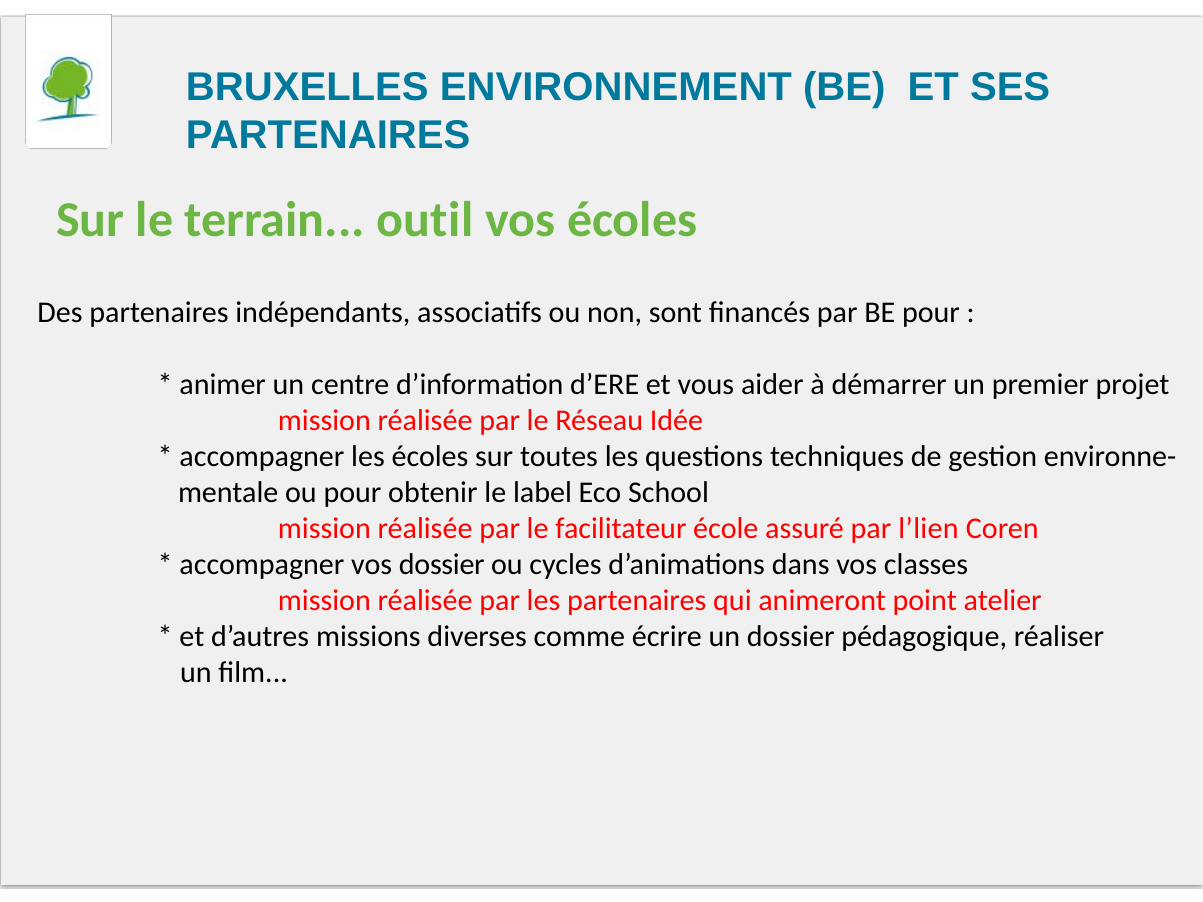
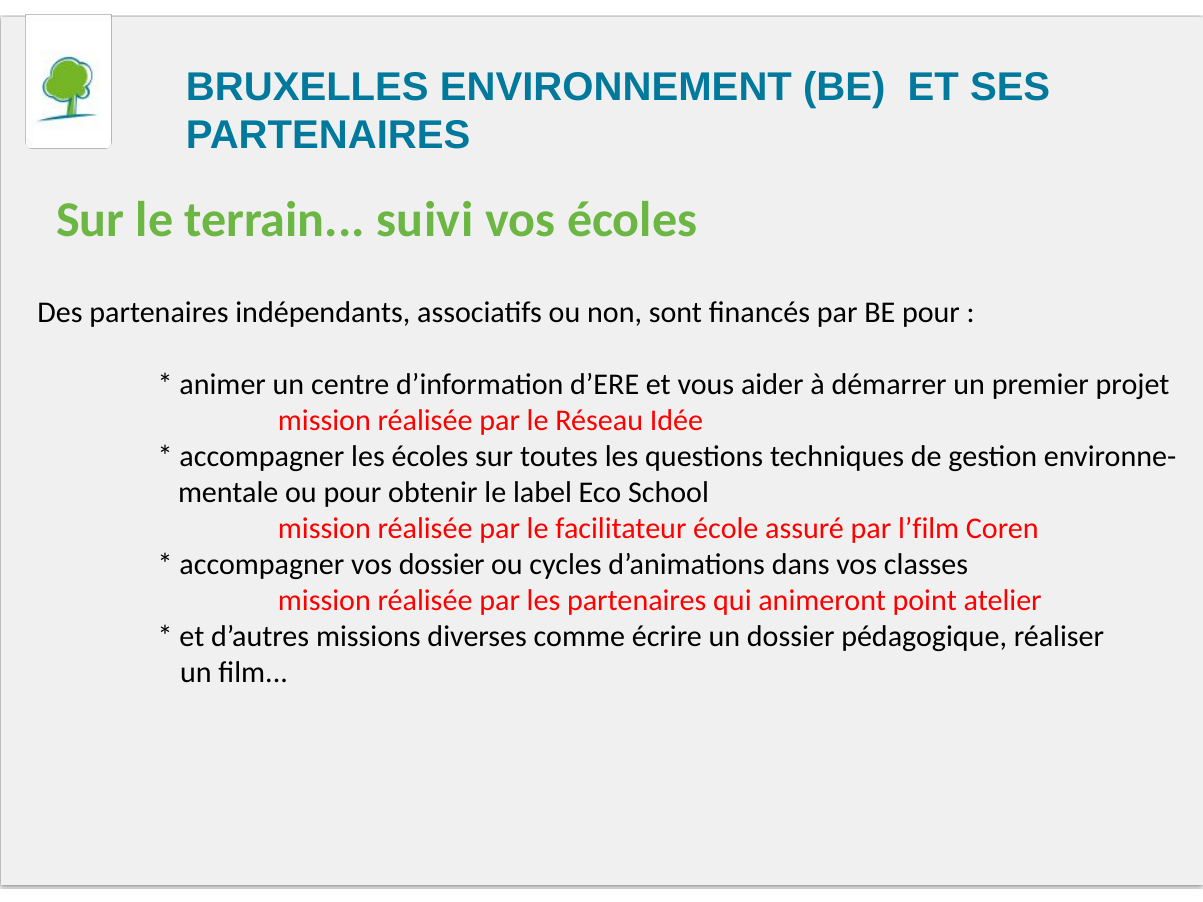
outil: outil -> suivi (425, 220)
l’lien: l’lien -> l’film (929, 529)
